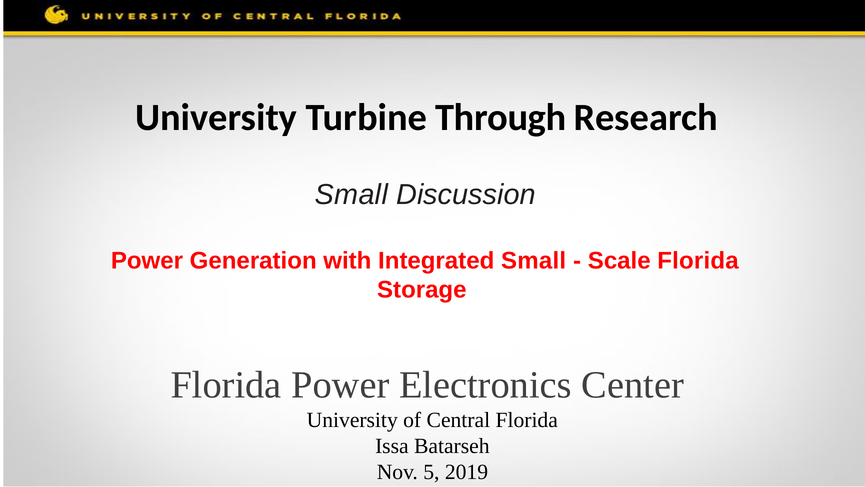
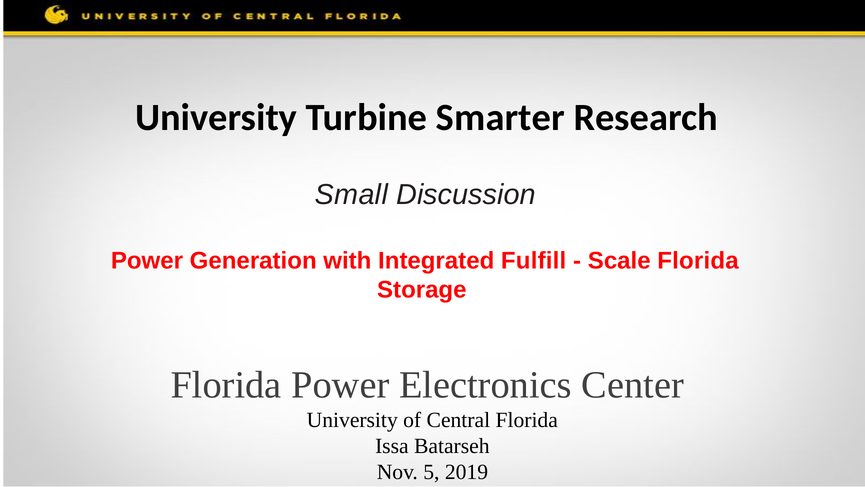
Through: Through -> Smarter (500, 118)
Integrated Small: Small -> Fulfill (534, 261)
